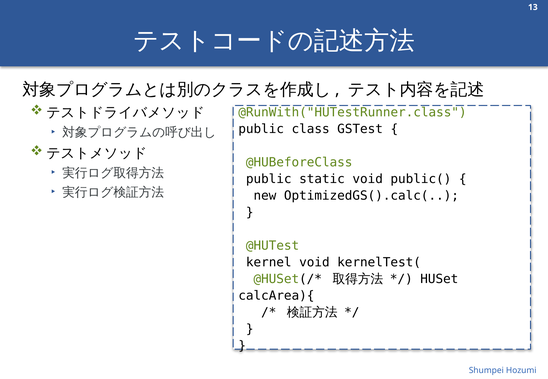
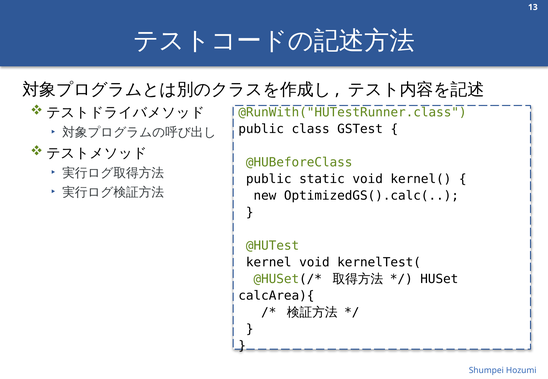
public(: public( -> kernel( (421, 179)
